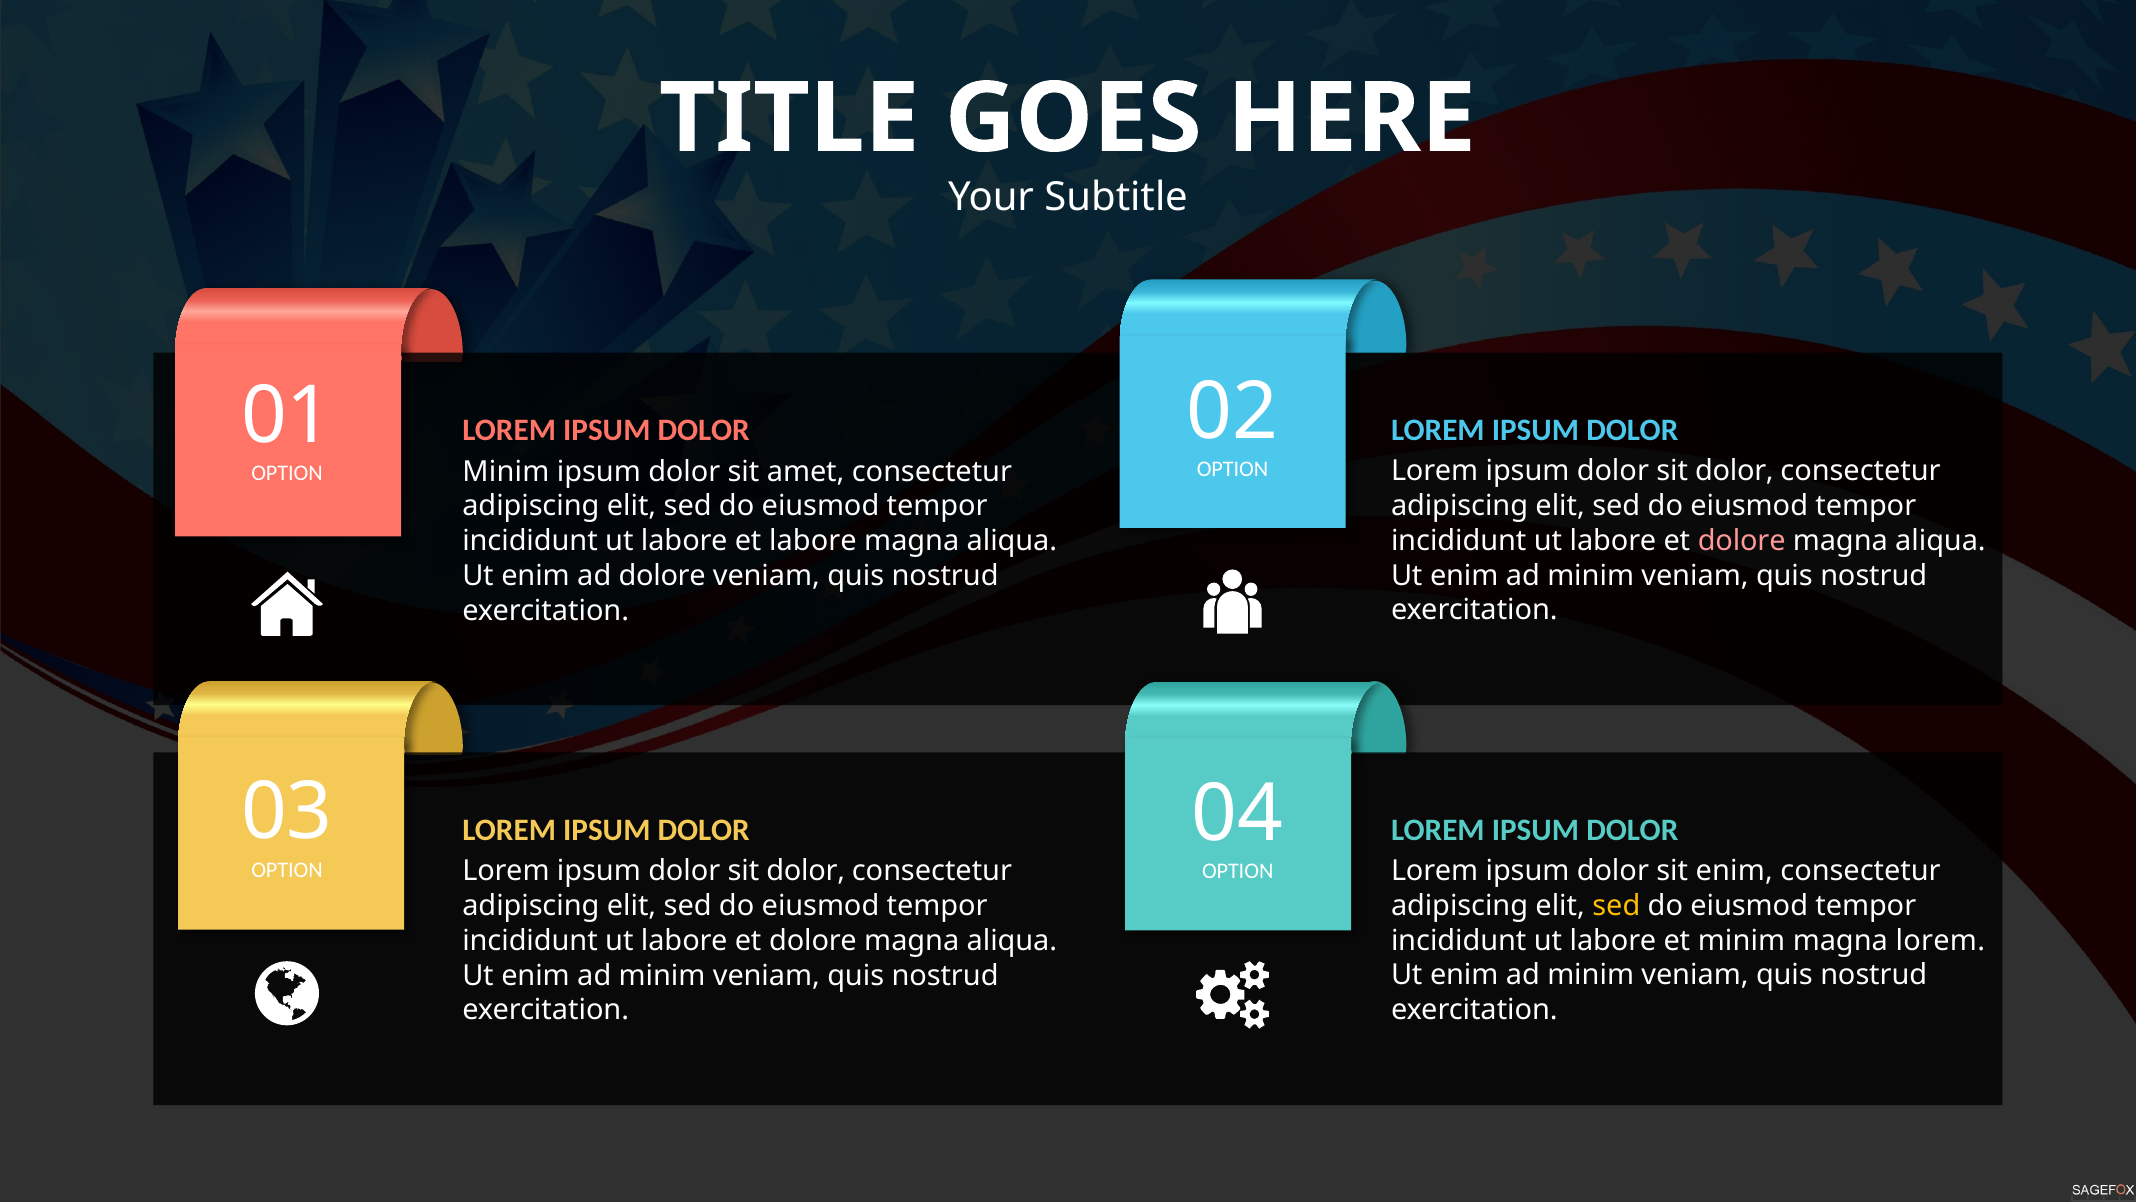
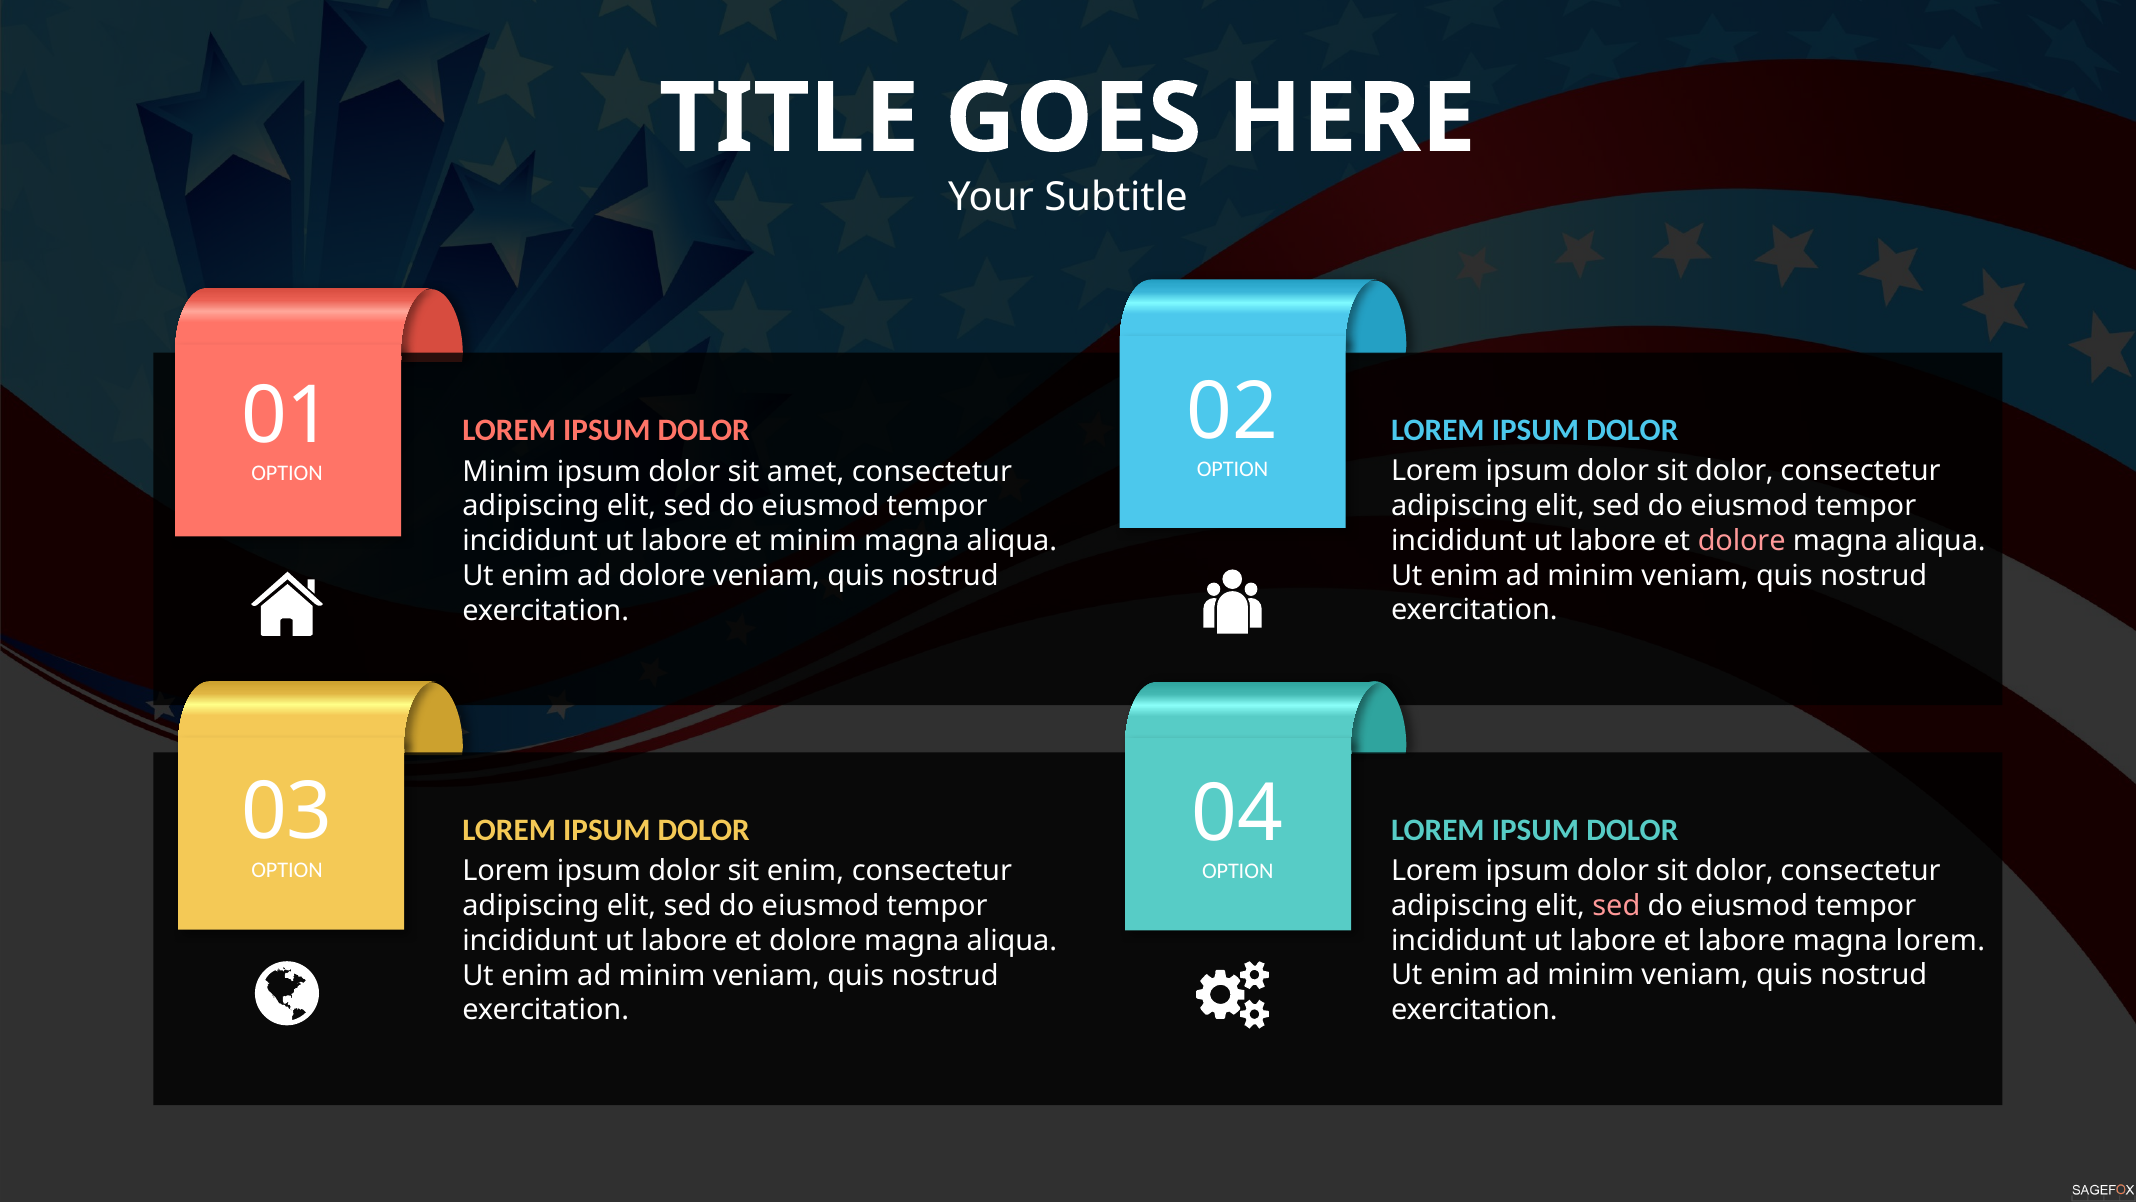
et labore: labore -> minim (813, 541)
dolor: dolor -> enim (806, 871)
enim: enim -> dolor (1734, 871)
sed colour: yellow -> pink (1616, 905)
et minim: minim -> labore (1742, 940)
